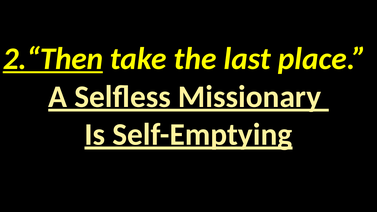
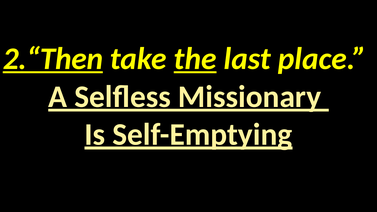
the underline: none -> present (195, 59)
